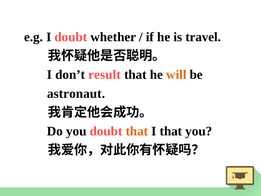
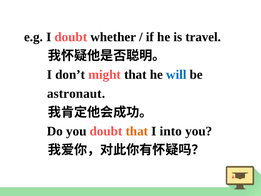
result: result -> might (105, 75)
will colour: orange -> blue (176, 75)
I that: that -> into (171, 131)
